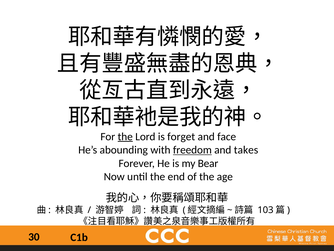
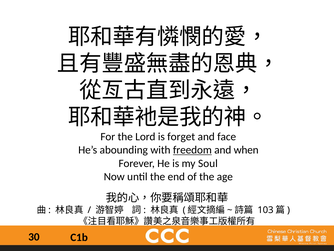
the underline: present -> none (125, 136)
takes: takes -> when (246, 150)
Bear: Bear -> Soul (208, 163)
